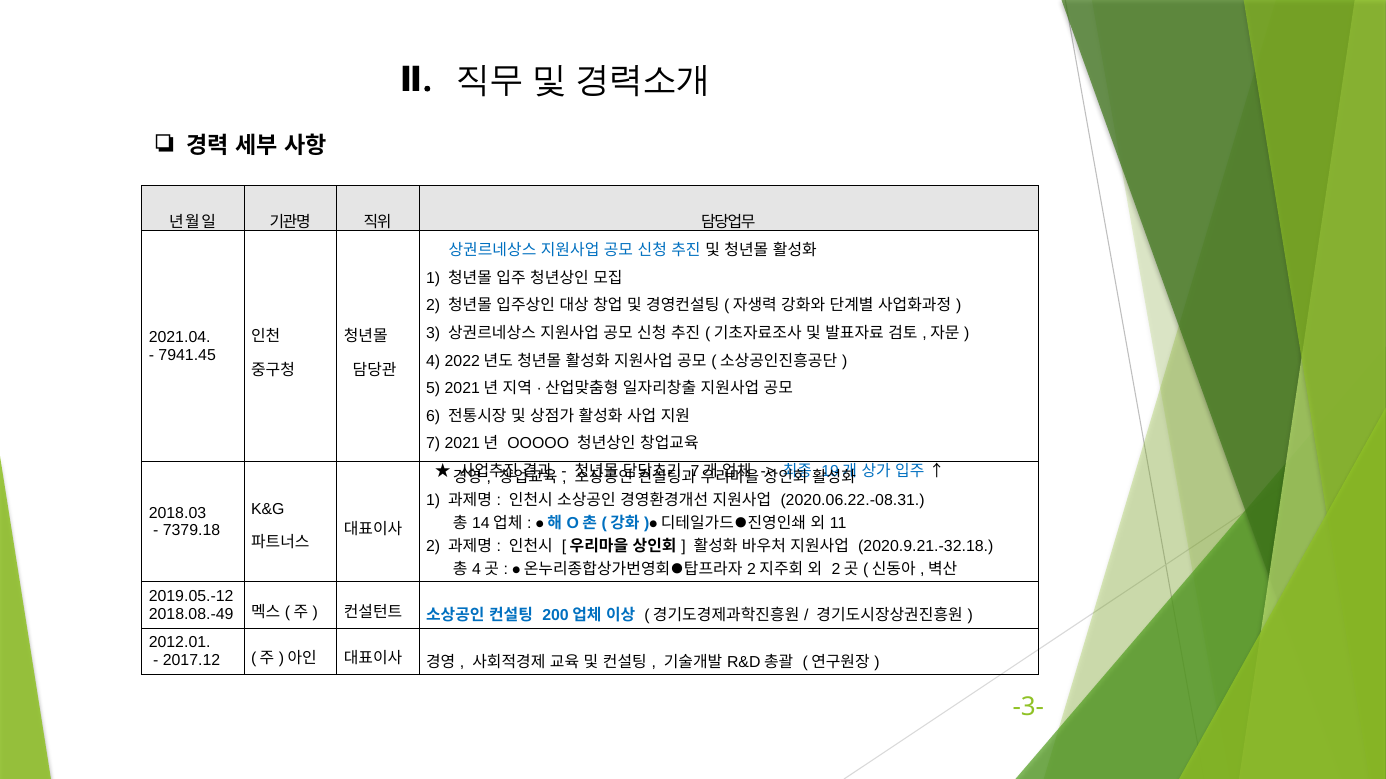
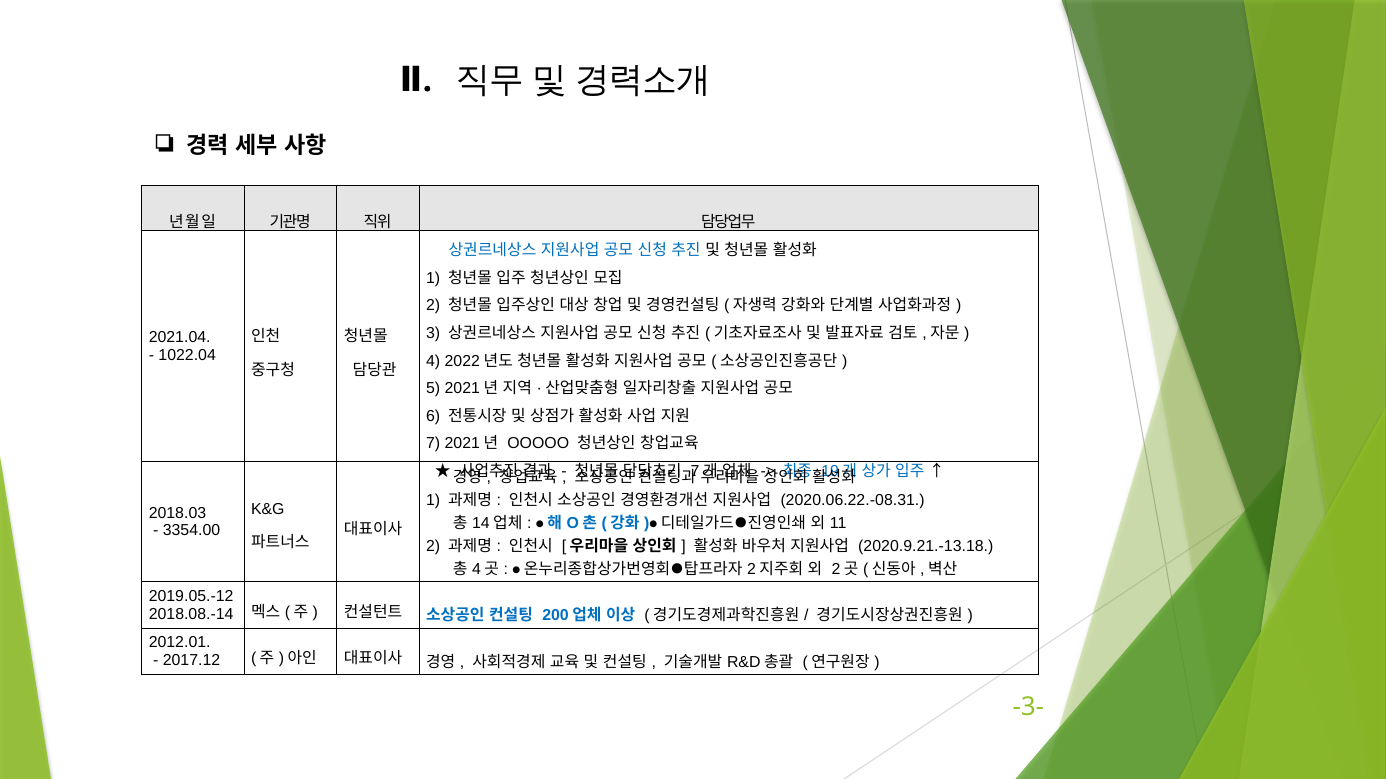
7941.45: 7941.45 -> 1022.04 (187, 355)
7379.18: 7379.18 -> 3354.00 (191, 531)
2020.9.21.-32.18: 2020.9.21.-32.18 -> 2020.9.21.-13.18 (926, 547)
2018.08.-49: 2018.08.-49 -> 2018.08.-14 (191, 614)
